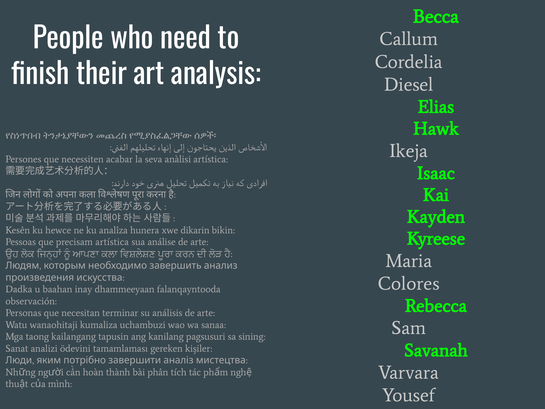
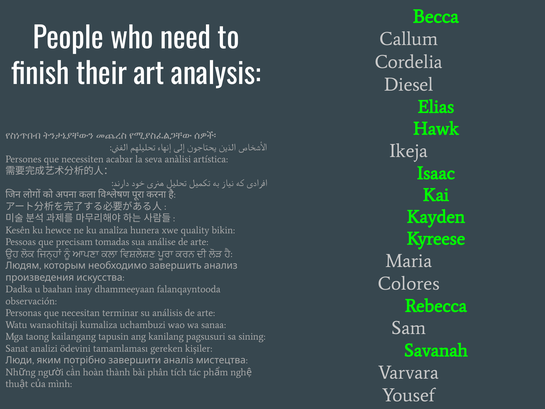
dikarin: dikarin -> quality (195, 230)
precisam artística: artística -> tomadas (112, 242)
